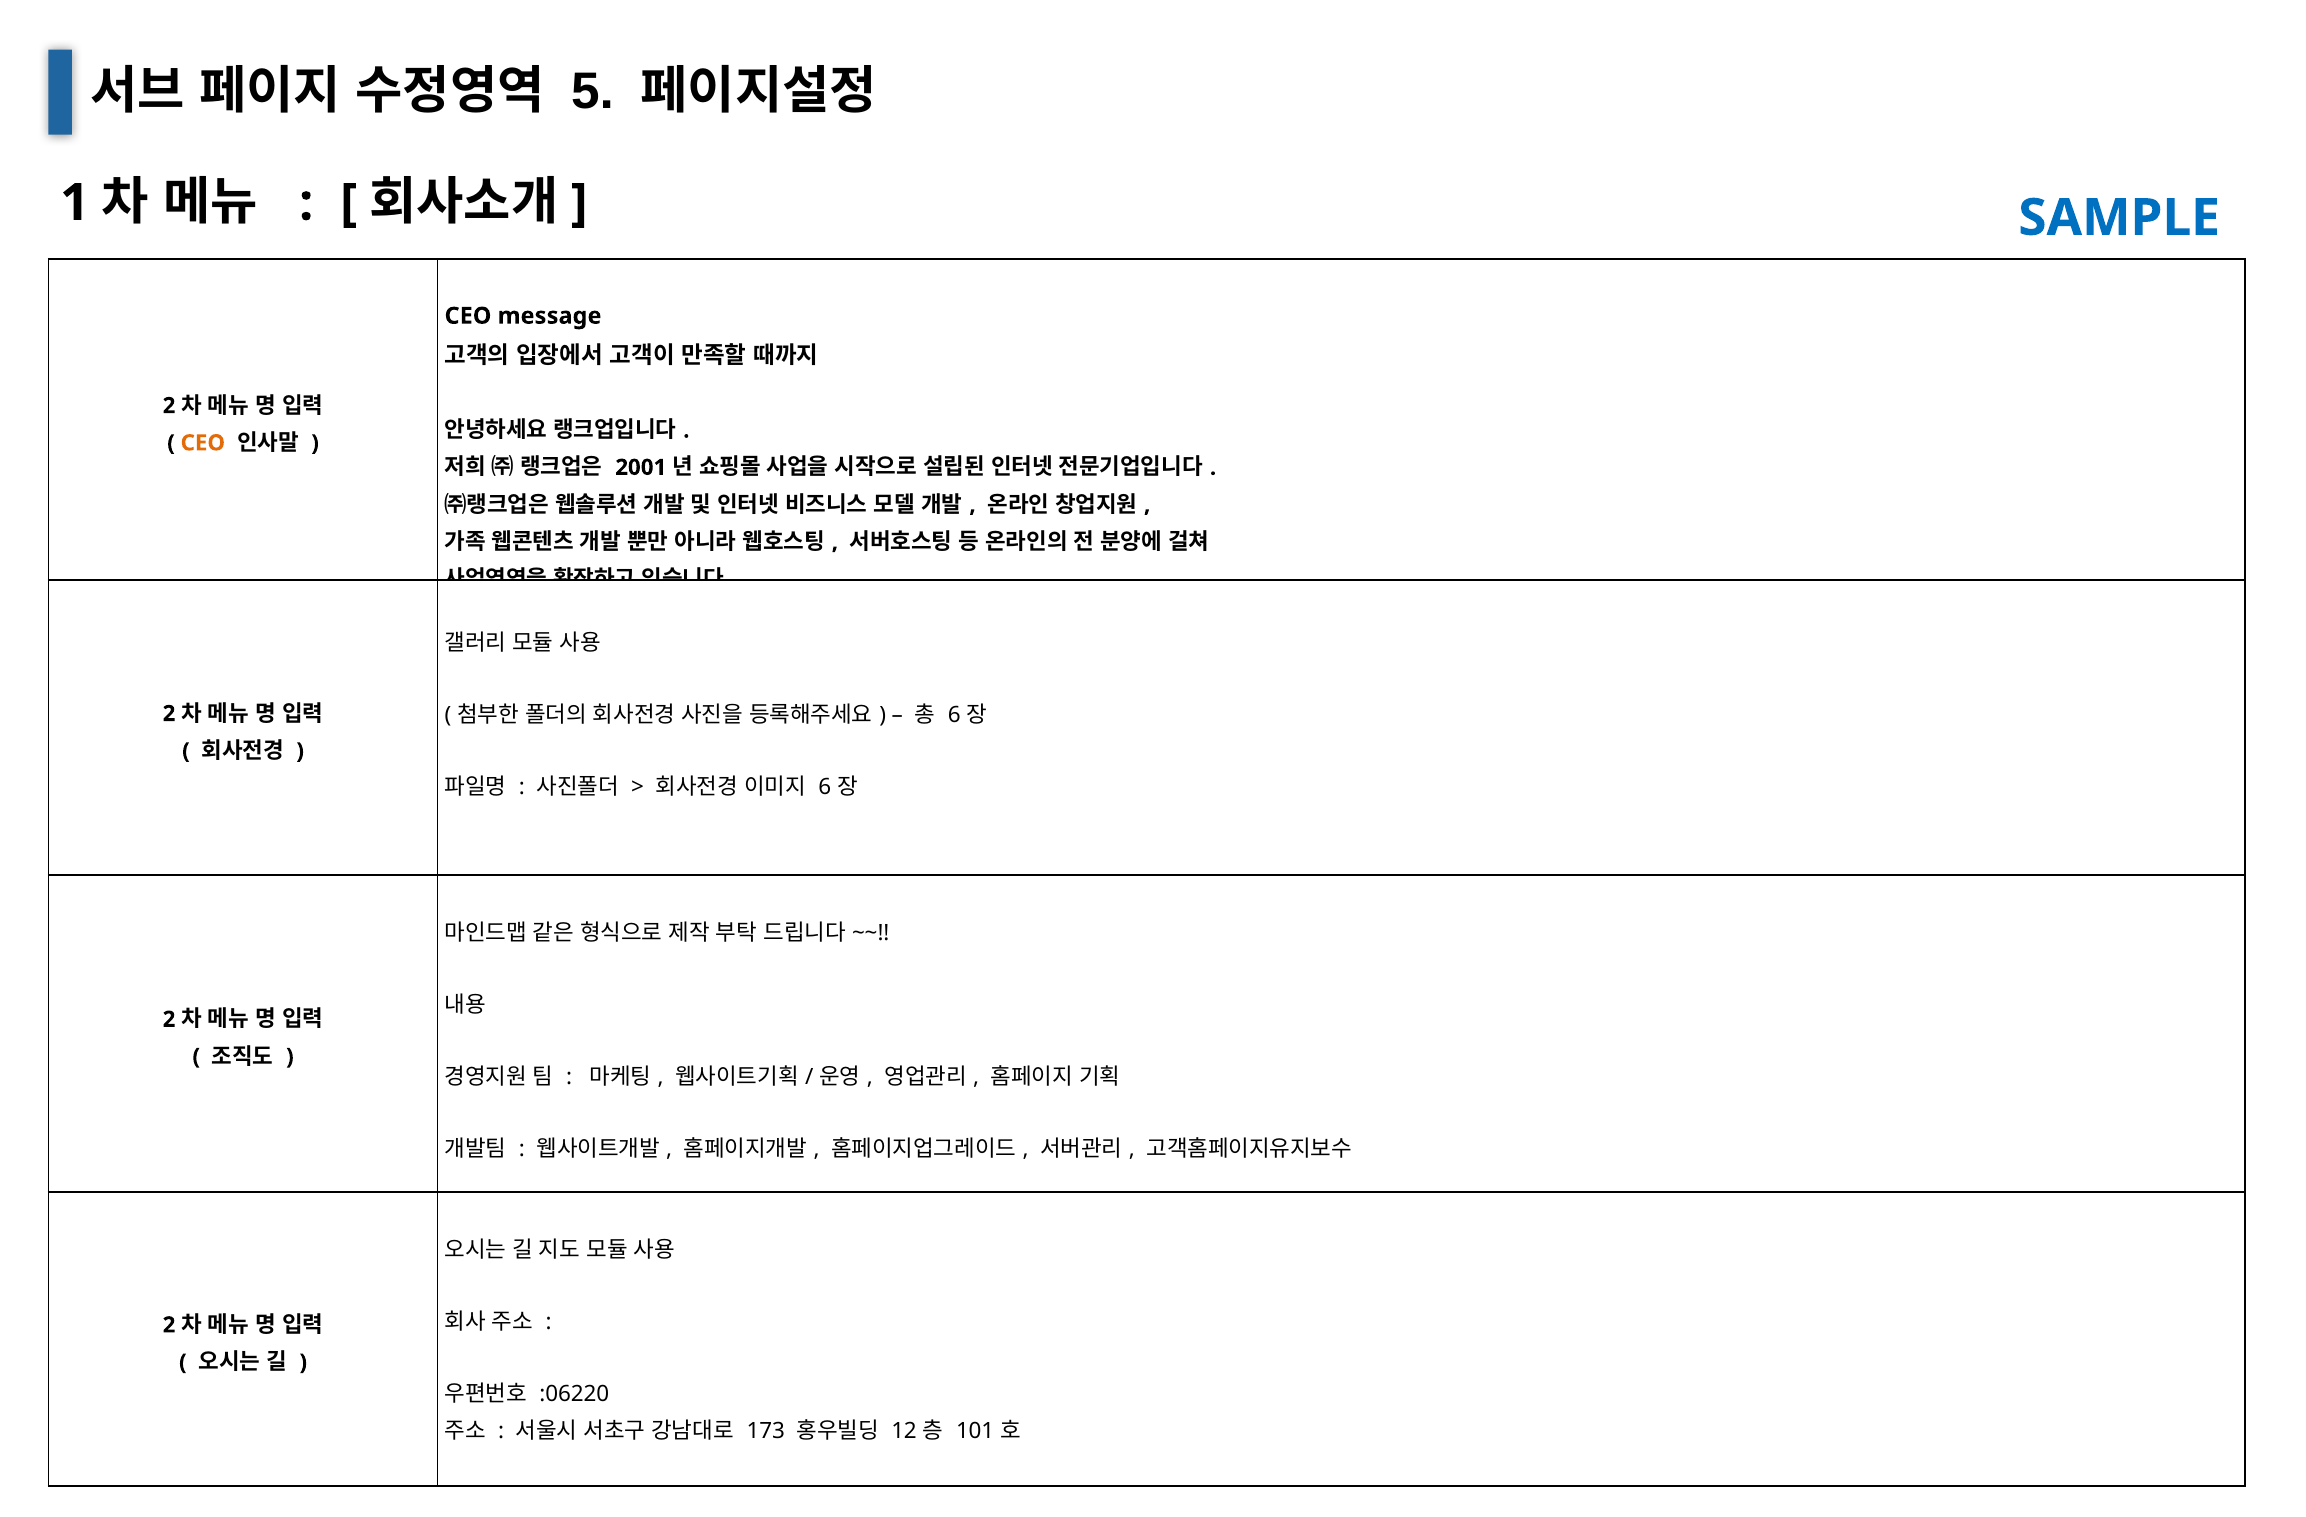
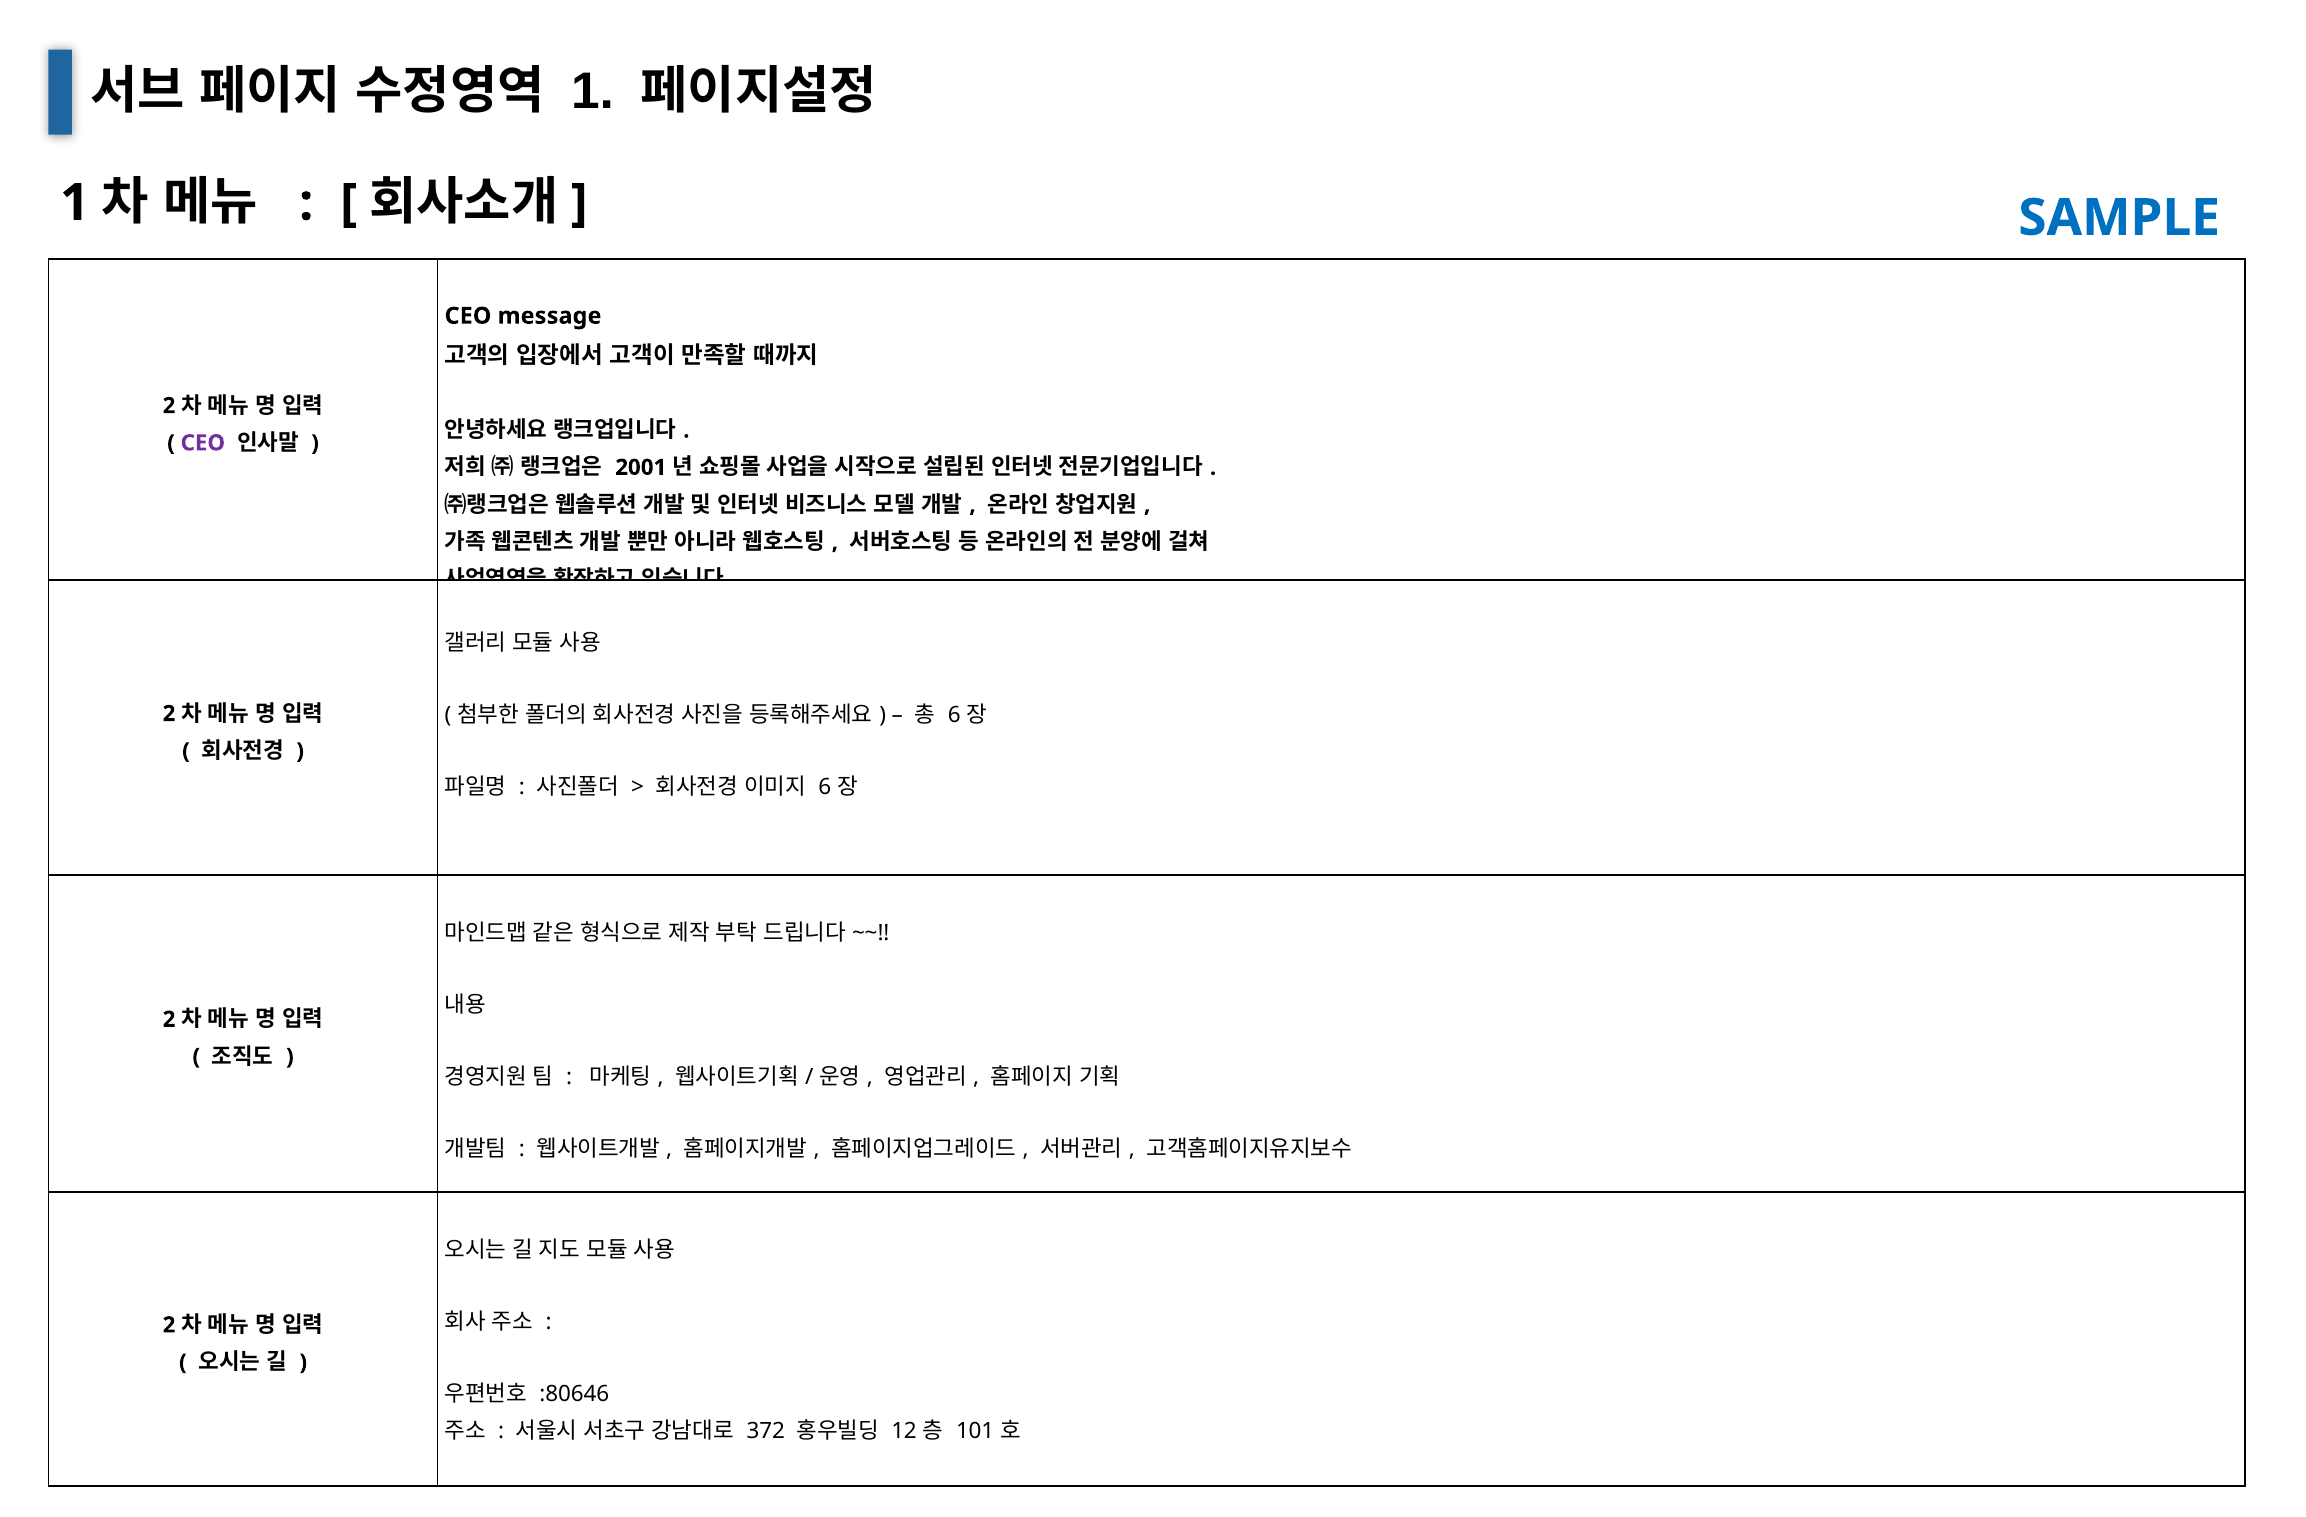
5: 5 -> 1 (593, 92)
CEO colour: orange -> purple (203, 443)
:06220: :06220 -> :80646 (574, 1394)
173: 173 -> 372 (766, 1432)
